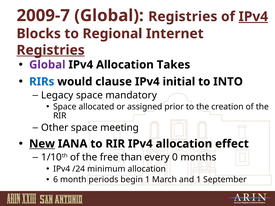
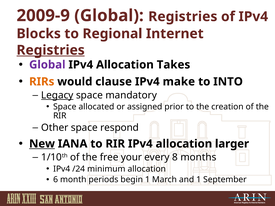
2009-7: 2009-7 -> 2009-9 (43, 16)
IPv4 underline: present -> none (253, 17)
RIRs colour: blue -> orange (42, 82)
initial: initial -> make (179, 82)
Legacy underline: none -> present (57, 95)
meeting: meeting -> respond (120, 128)
effect: effect -> larger (232, 144)
than: than -> your (131, 157)
0: 0 -> 8 (175, 157)
